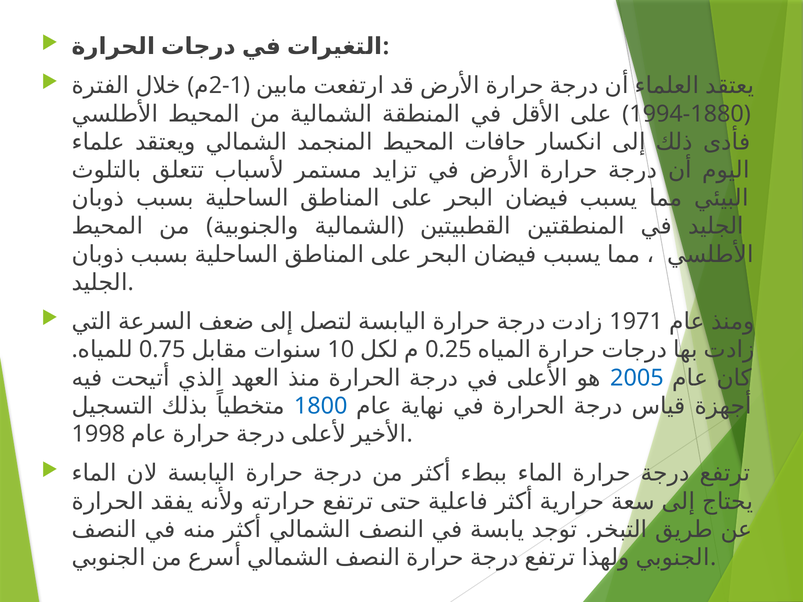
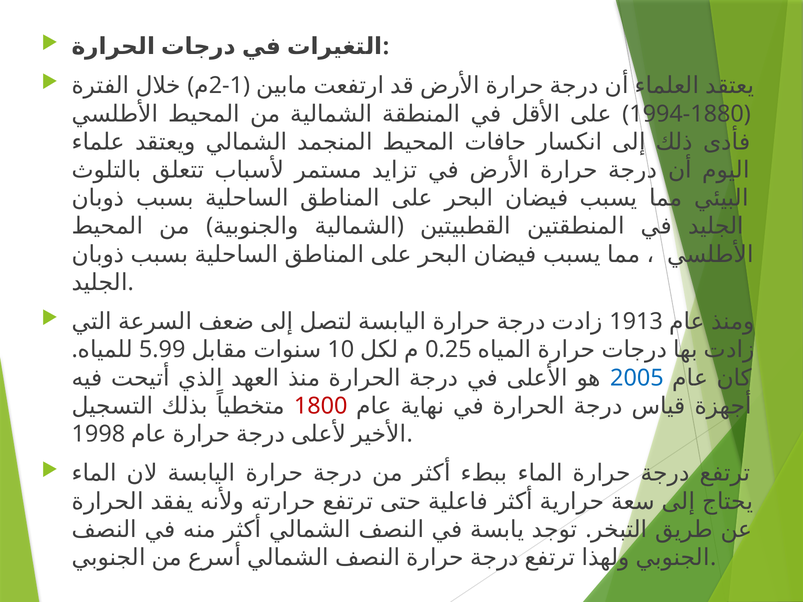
1971: 1971 -> 1913 (636, 322)
0.75: 0.75 -> 5.99 (162, 350)
1800 colour: blue -> red (321, 406)
